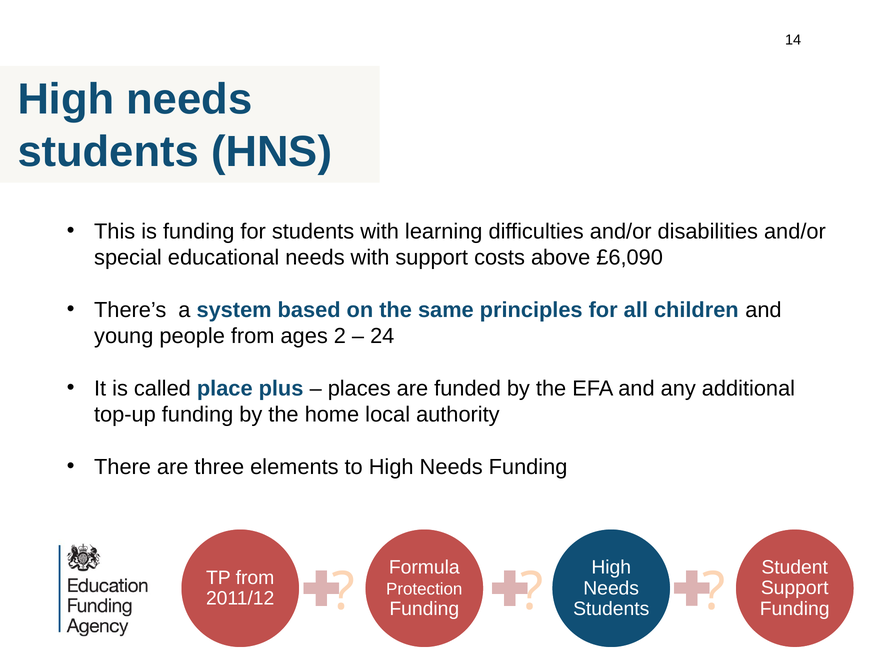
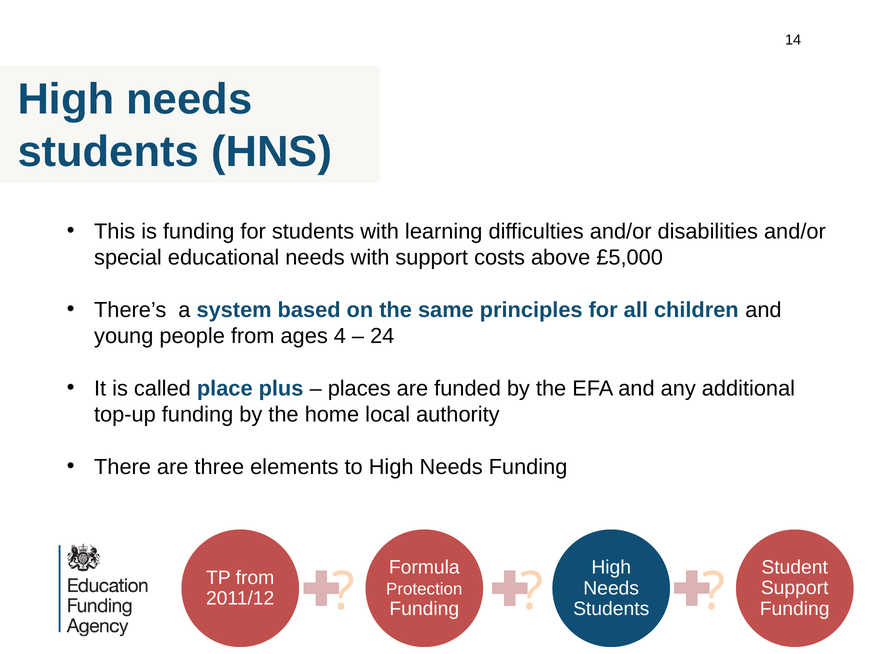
£6,090: £6,090 -> £5,000 (630, 258)
2: 2 -> 4 (340, 336)
